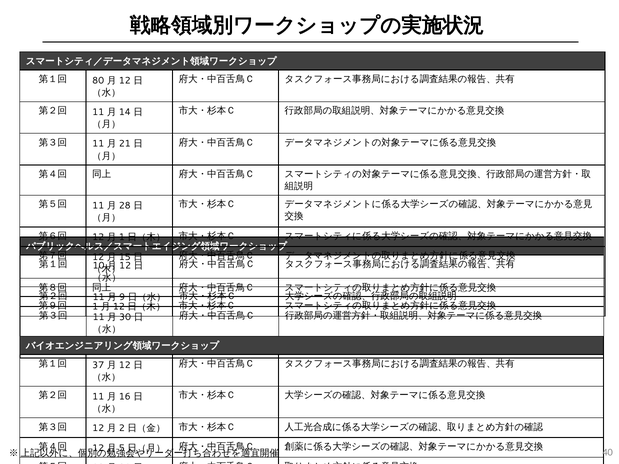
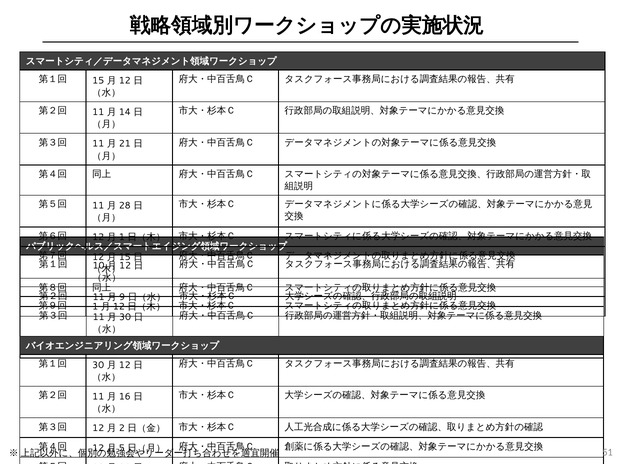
80: 80 -> 15 (98, 80)
37: 37 -> 30 (98, 365)
40: 40 -> 51 (608, 452)
